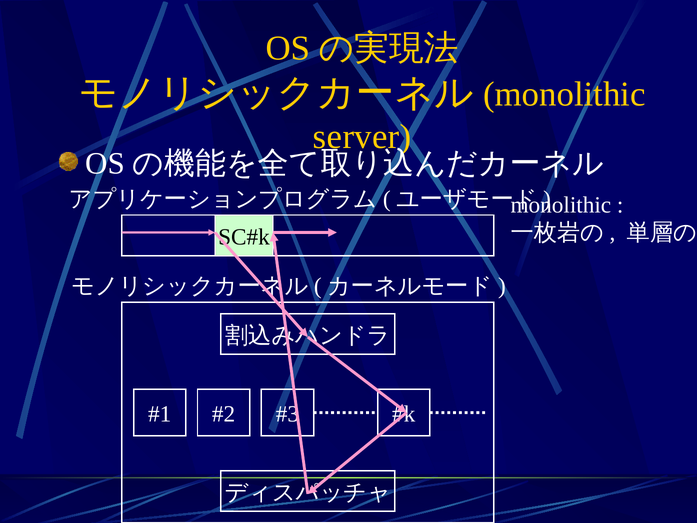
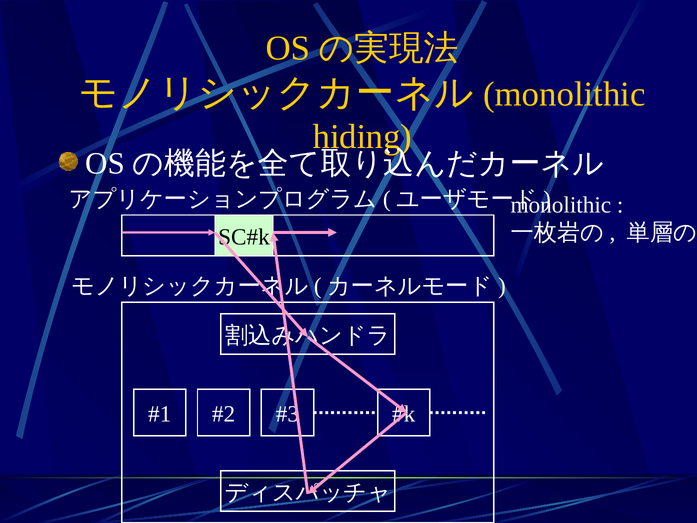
server: server -> hiding (362, 137)
